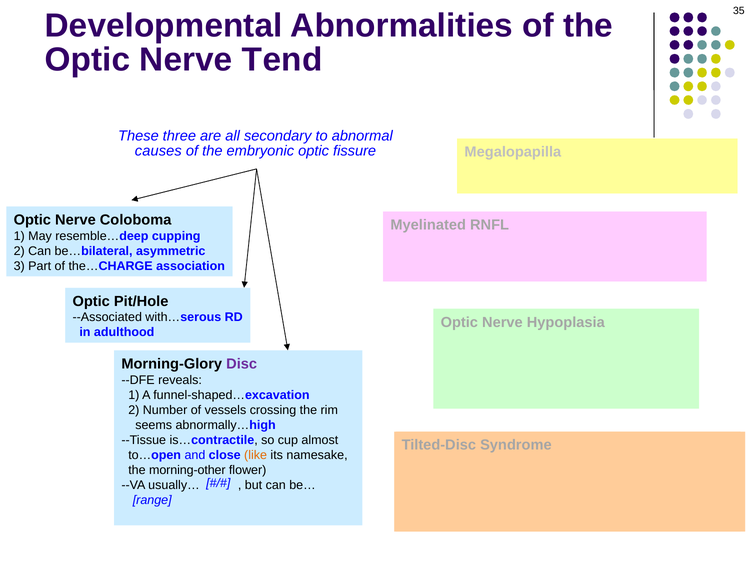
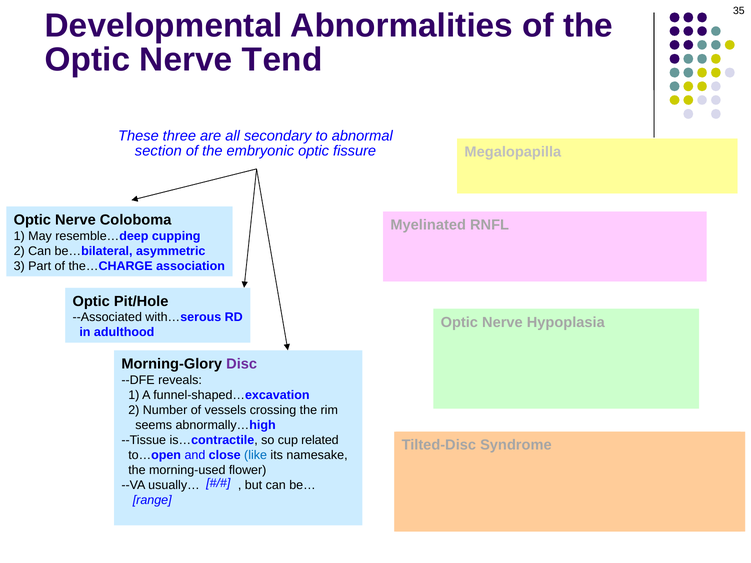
causes: causes -> section (158, 151)
almost: almost -> related (320, 440)
like colour: orange -> blue (256, 455)
morning-other: morning-other -> morning-used (187, 470)
